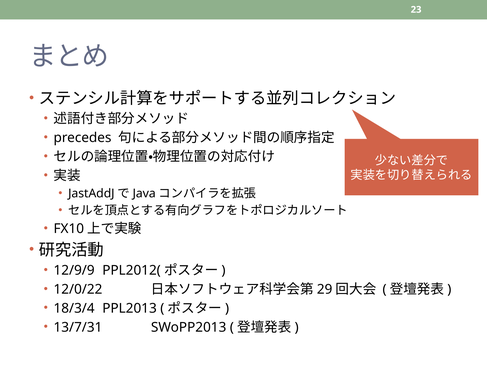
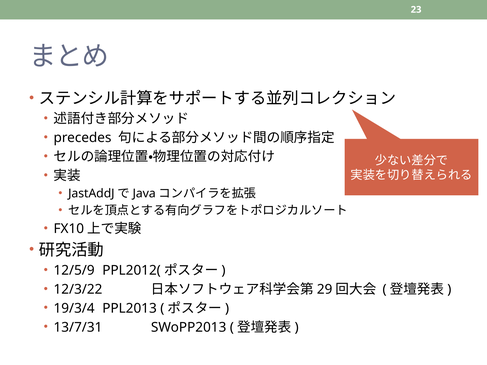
12/9/9: 12/9/9 -> 12/5/9 (74, 271)
12/0/22: 12/0/22 -> 12/3/22 (78, 290)
18/3/4: 18/3/4 -> 19/3/4 (74, 308)
